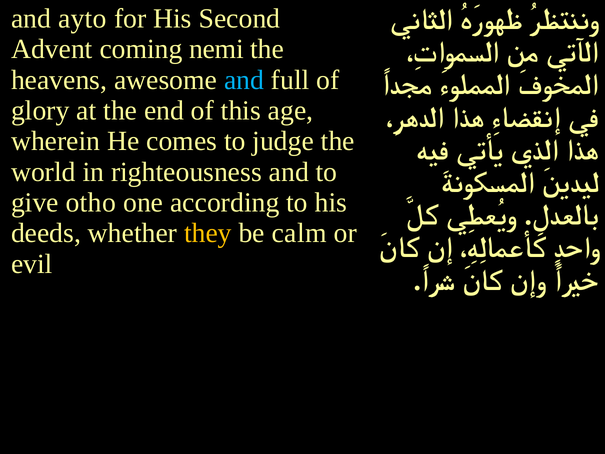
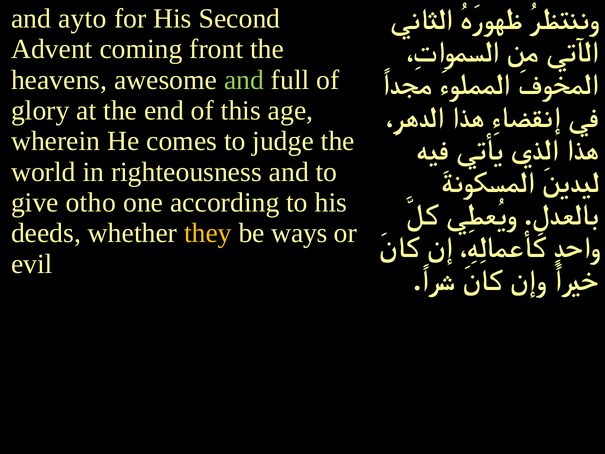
nemi: nemi -> front (216, 49)
and colour: light blue -> light green (244, 80)
calm: calm -> ways (300, 233)
